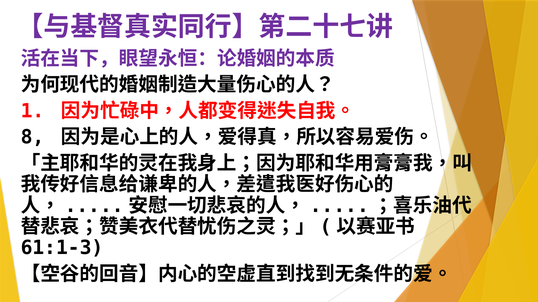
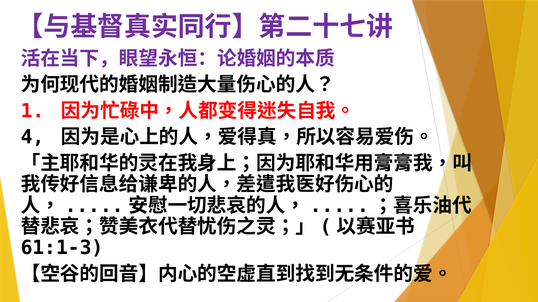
8: 8 -> 4 (33, 137)
